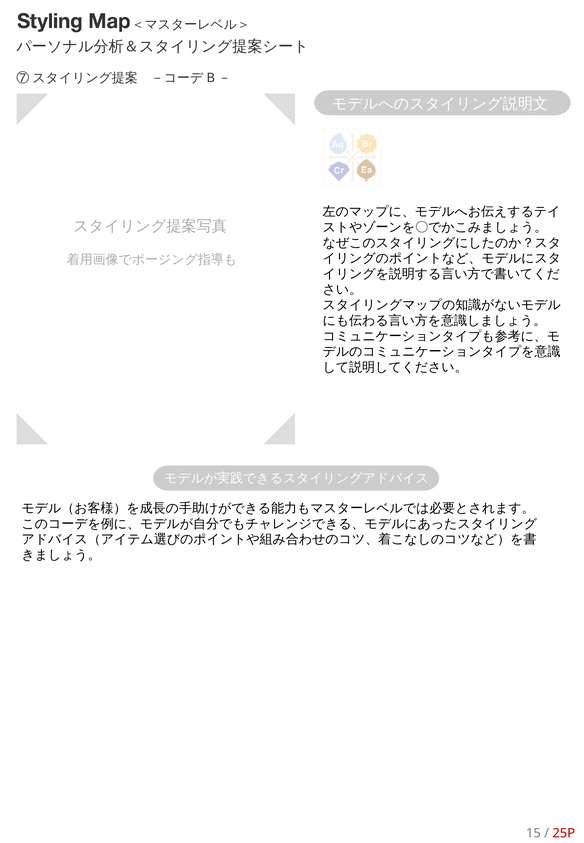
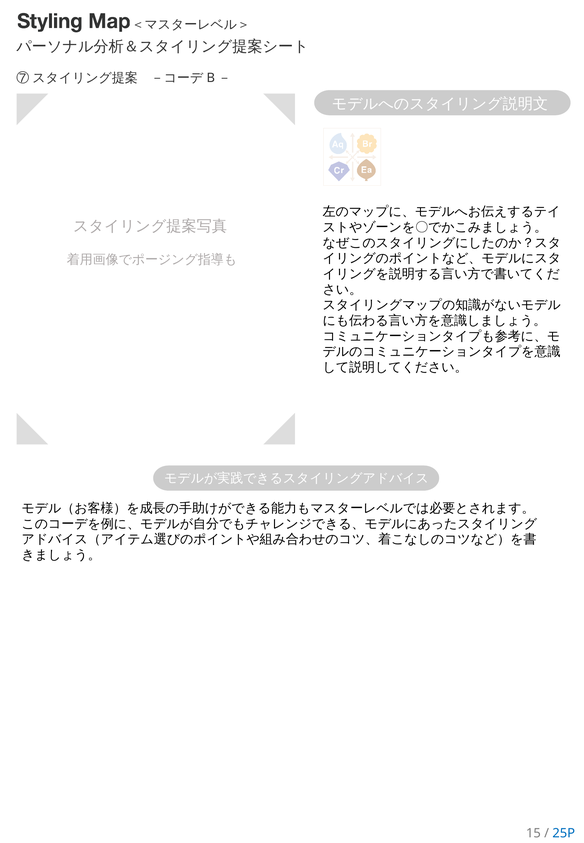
25P colour: red -> blue (564, 834)
